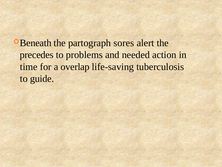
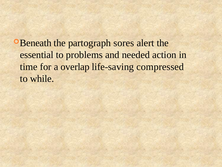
precedes: precedes -> essential (37, 55)
tuberculosis: tuberculosis -> compressed (160, 67)
guide: guide -> while (42, 78)
